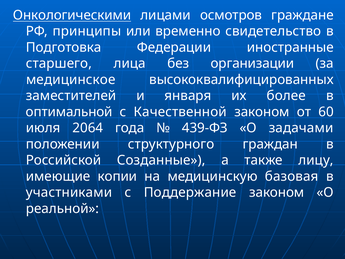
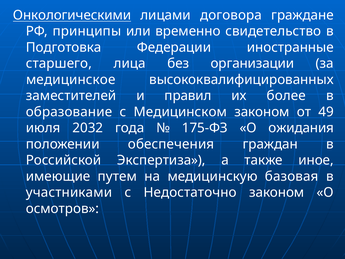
осмотров: осмотров -> договора (231, 15)
января: января -> правил (188, 96)
оптимальной: оптимальной -> образование (69, 112)
Качественной: Качественной -> Медицинском (180, 112)
60: 60 -> 49 (326, 112)
2064: 2064 -> 2032 (88, 128)
439-ФЗ: 439-ФЗ -> 175-ФЗ (205, 128)
задачами: задачами -> ожидания (301, 128)
структурного: структурного -> обеспечения (171, 144)
Созданные: Созданные -> Экспертиза (161, 160)
лицу: лицу -> иное (316, 160)
копии: копии -> путем (117, 176)
Поддержание: Поддержание -> Недостаточно (190, 192)
реальной: реальной -> осмотров (62, 208)
